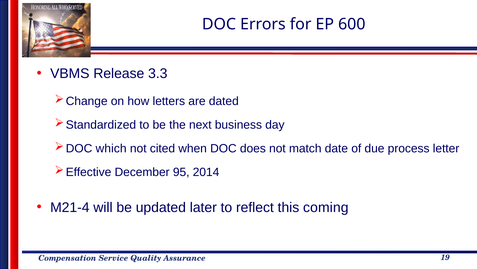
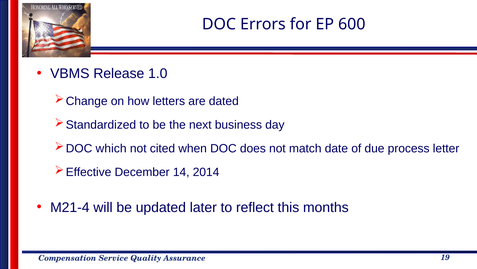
3.3: 3.3 -> 1.0 (158, 73)
95: 95 -> 14 (181, 172)
coming: coming -> months (326, 207)
